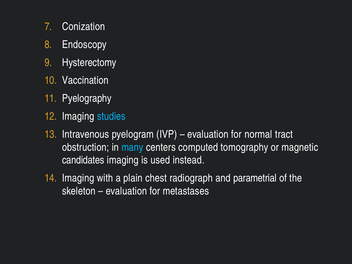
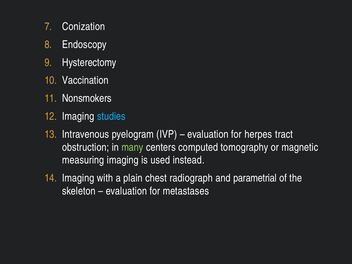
Pyelography: Pyelography -> Nonsmokers (87, 98)
normal: normal -> herpes (258, 134)
many colour: light blue -> light green (132, 147)
candidates: candidates -> measuring (83, 160)
